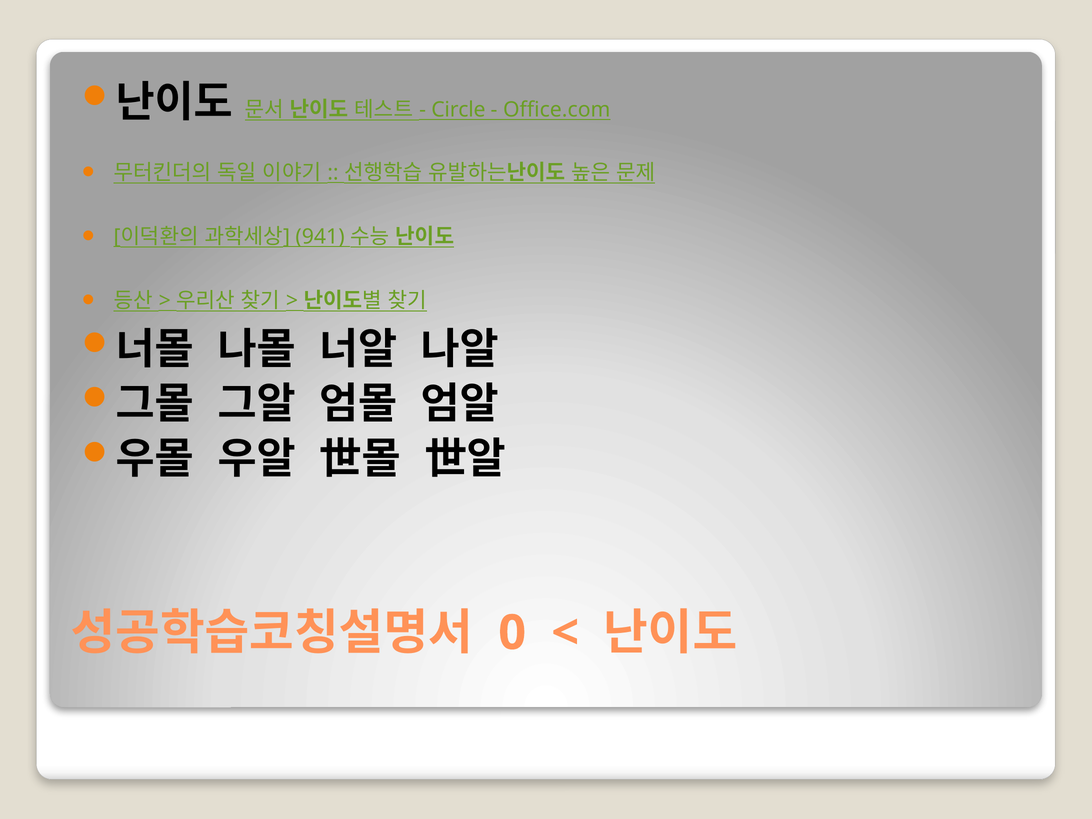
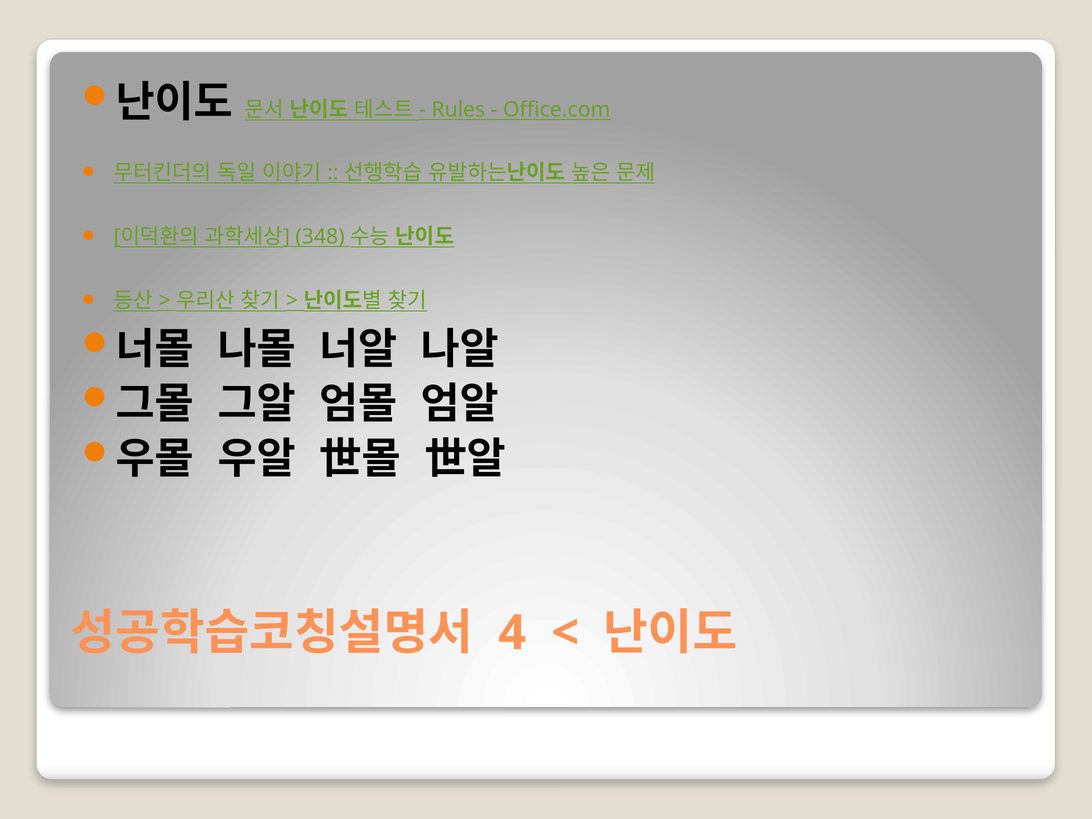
Circle: Circle -> Rules (458, 110)
941: 941 -> 348 (320, 237)
0: 0 -> 4 (512, 633)
